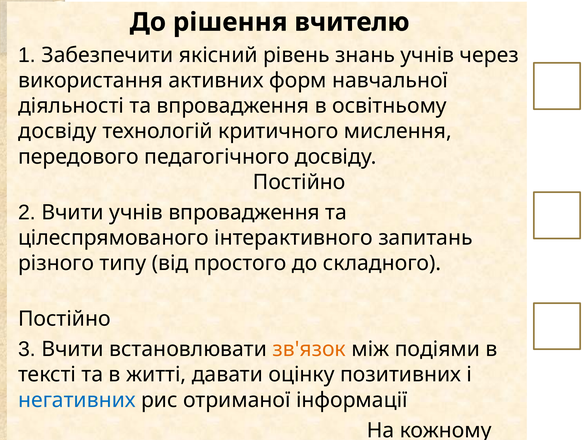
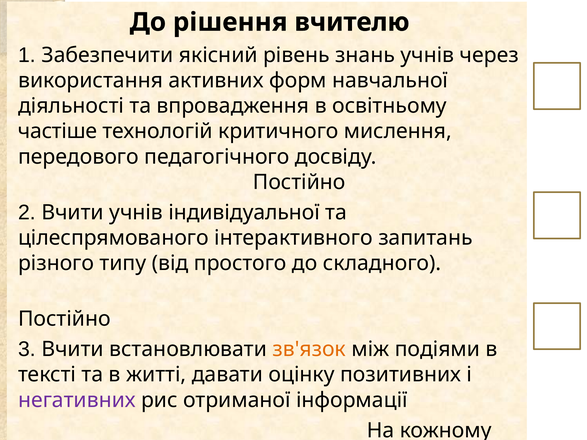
досвіду: досвіду -> частіше (58, 131)
учнів впровадження: впровадження -> індивідуальної (244, 213)
негативних colour: blue -> purple (77, 400)
